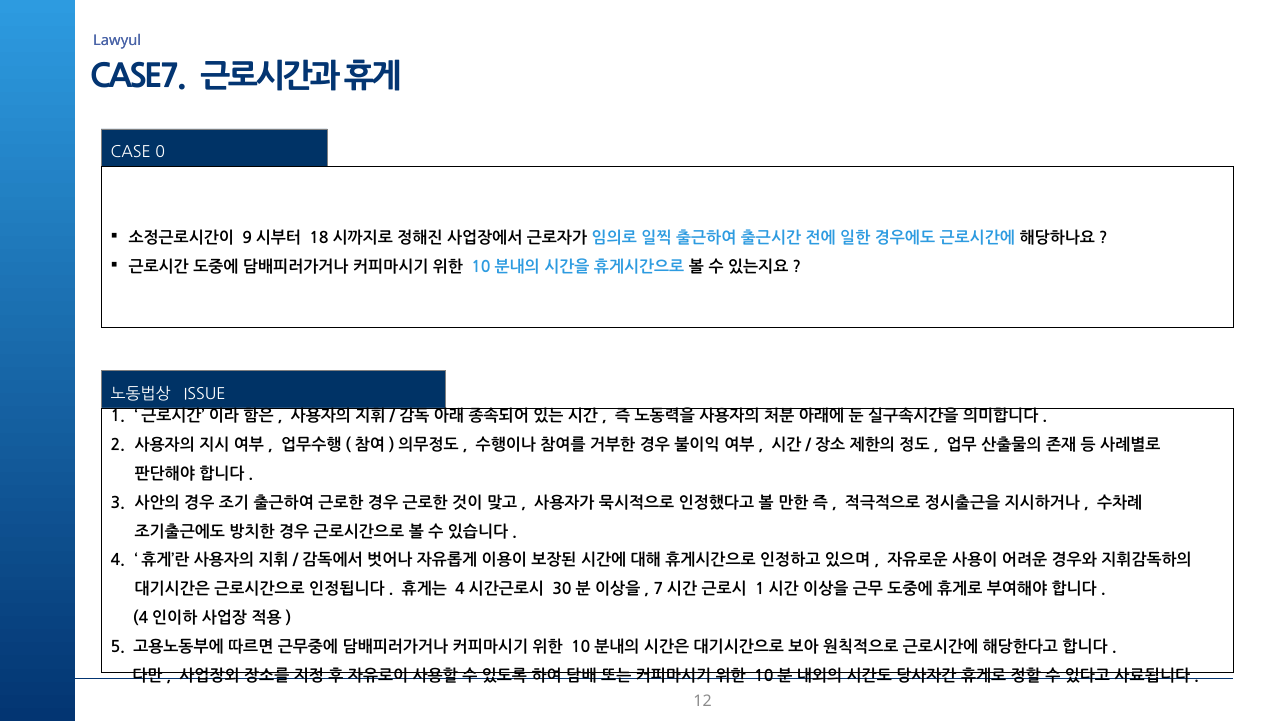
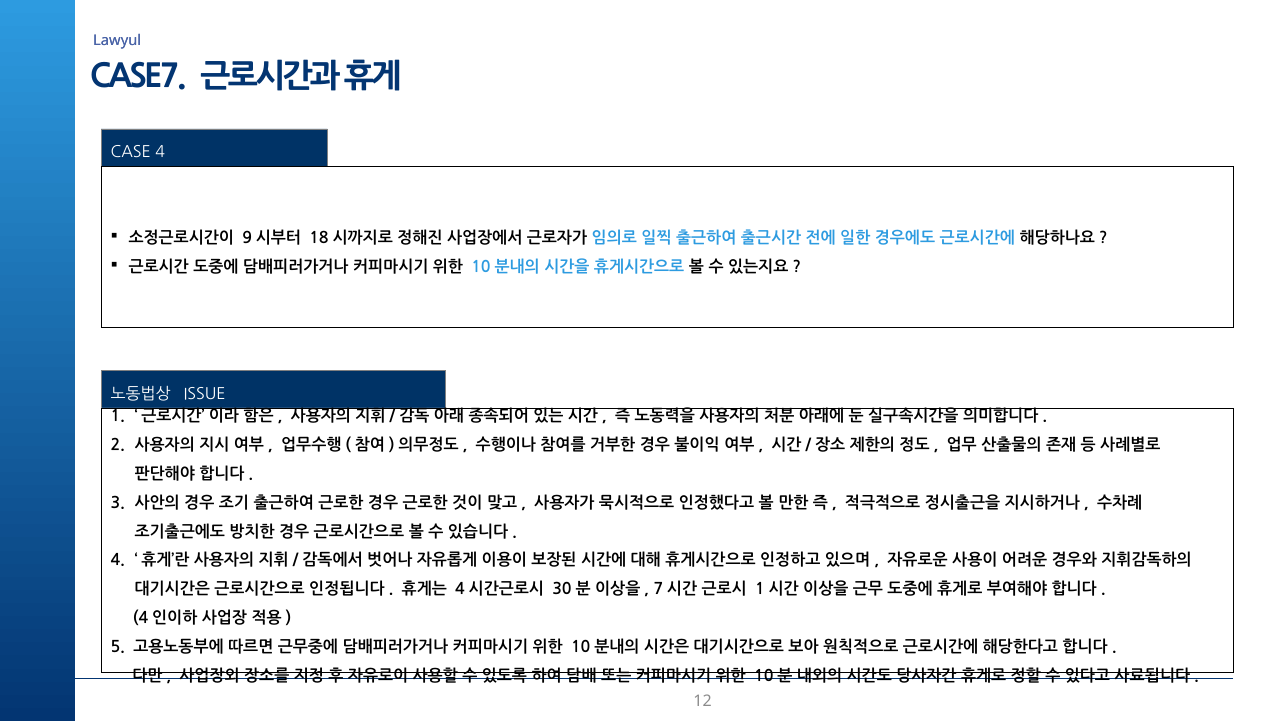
CASE 0: 0 -> 4 (160, 153)
